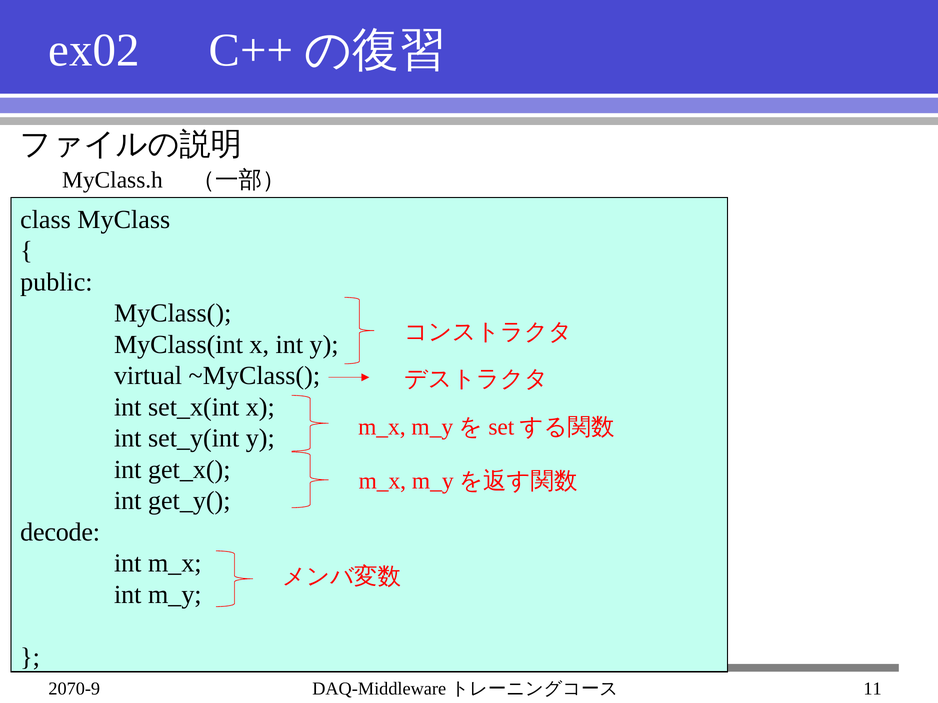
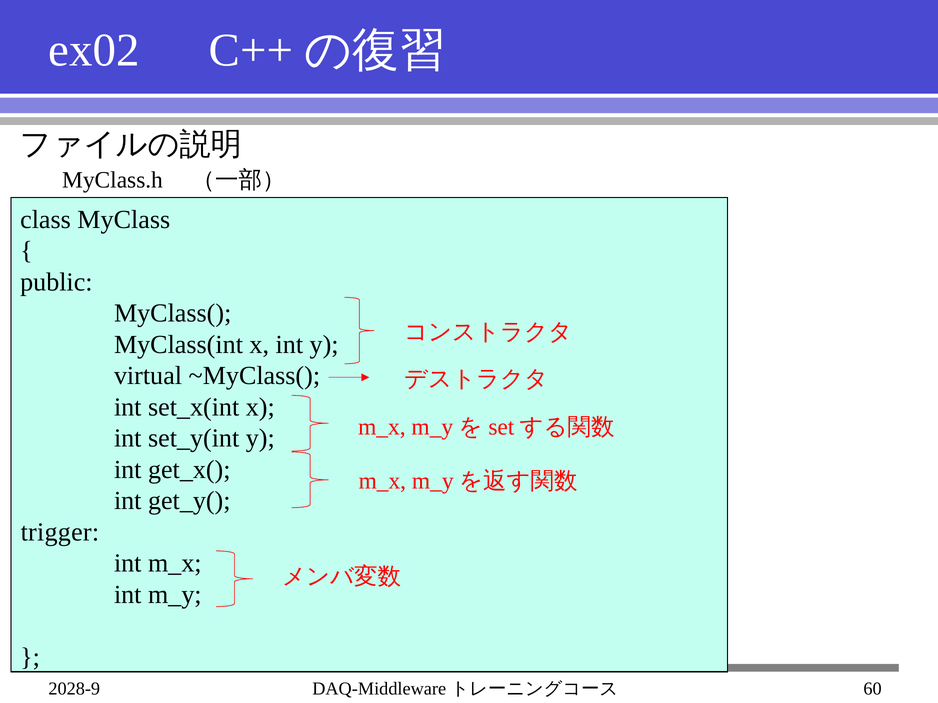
decode: decode -> trigger (60, 533)
2070-9: 2070-9 -> 2028-9 (74, 689)
11: 11 -> 60 (873, 689)
